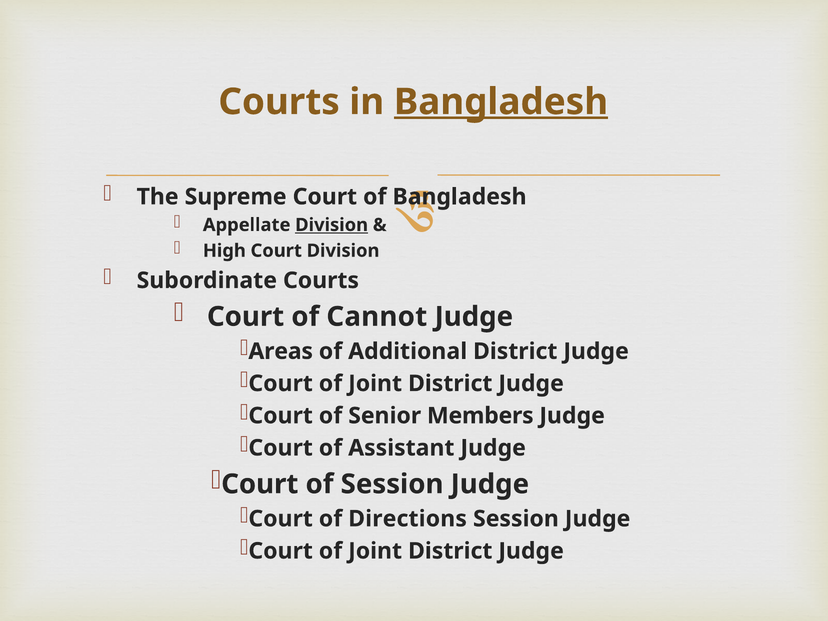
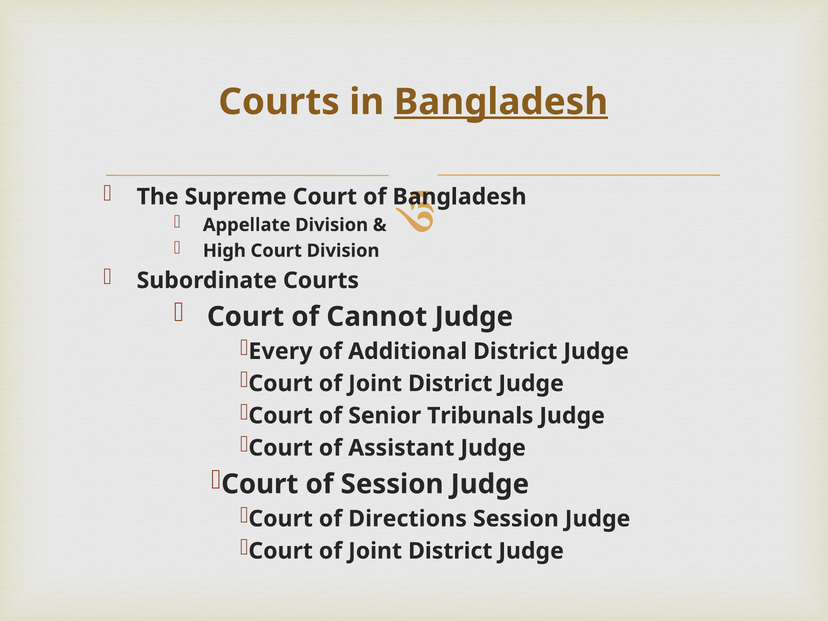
Division underline: present -> none (332, 225)
Areas: Areas -> Every (280, 351)
Members: Members -> Tribunals (480, 416)
